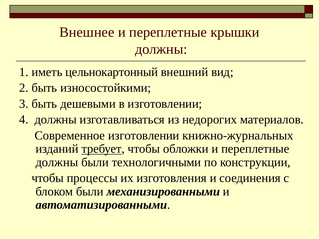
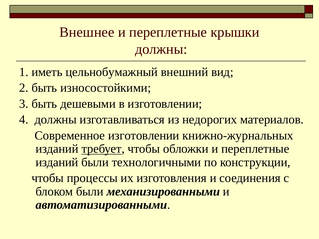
цельнокартонный: цельнокартонный -> цельнобумажный (112, 72)
должны: должны -> изданий (57, 162)
